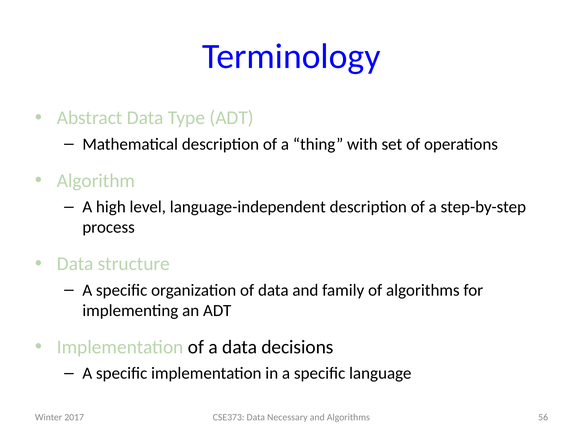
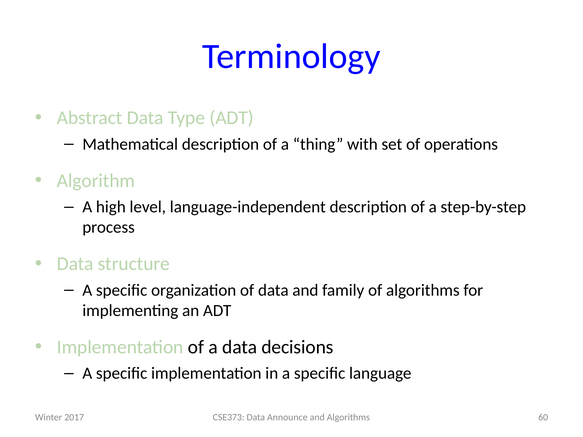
Necessary: Necessary -> Announce (287, 417)
56: 56 -> 60 (543, 417)
